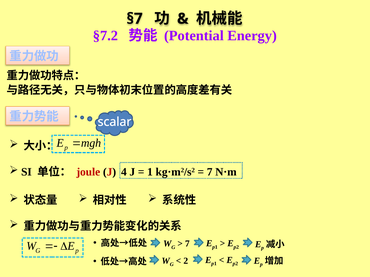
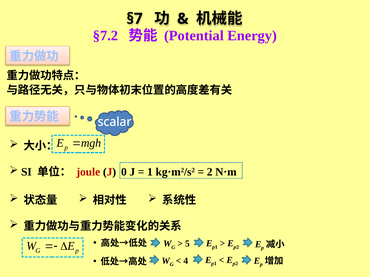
4: 4 -> 0 (124, 172)
7: 7 -> 2 (210, 172)
7: 7 -> 5 (187, 244)
2: 2 -> 4 (186, 261)
